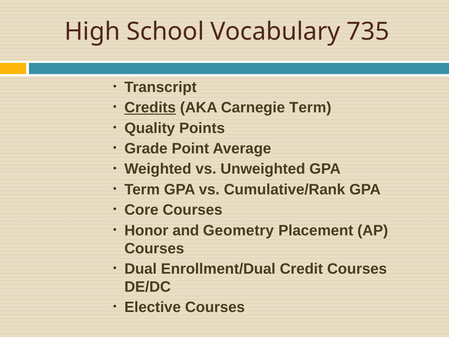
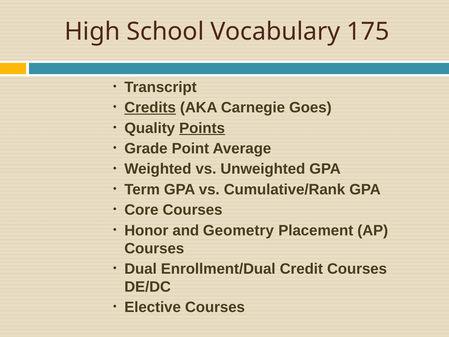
735: 735 -> 175 (368, 32)
Carnegie Term: Term -> Goes (310, 108)
Points underline: none -> present (202, 128)
